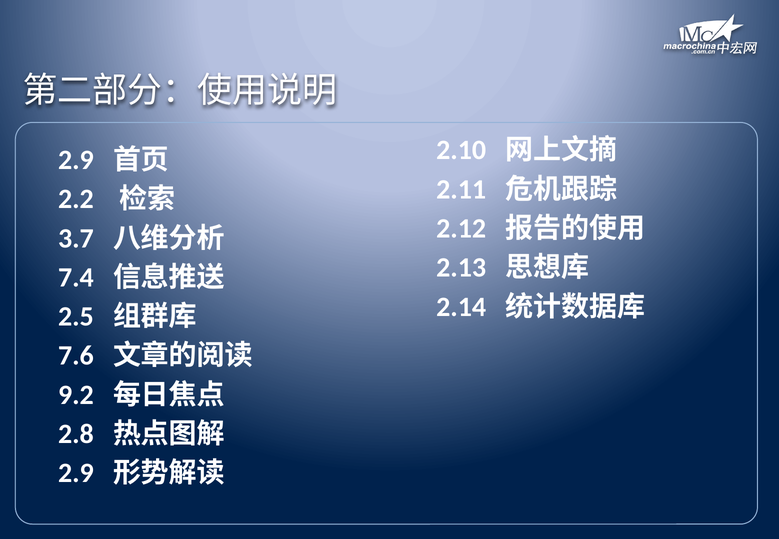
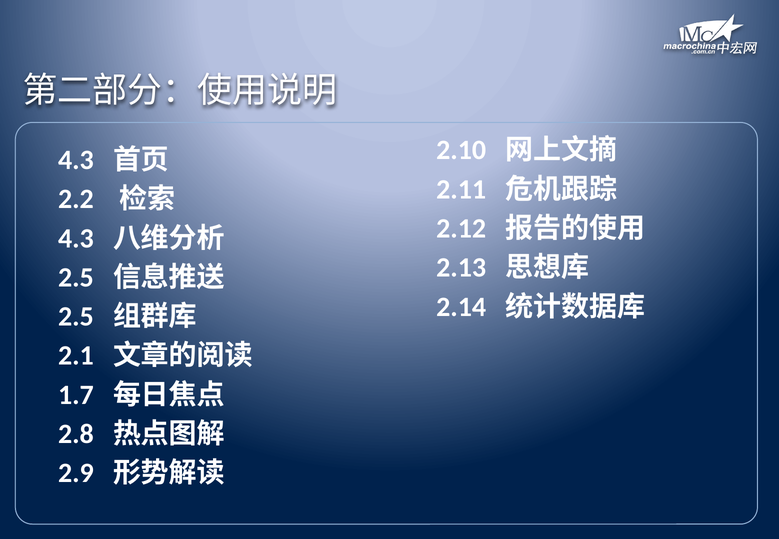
2.9: 2.9 -> 4.3 (76, 160)
3.7: 3.7 -> 4.3 (76, 238)
7.4: 7.4 -> 2.5 (76, 278)
7.6: 7.6 -> 2.1 (76, 356)
9.2: 9.2 -> 1.7 (76, 395)
